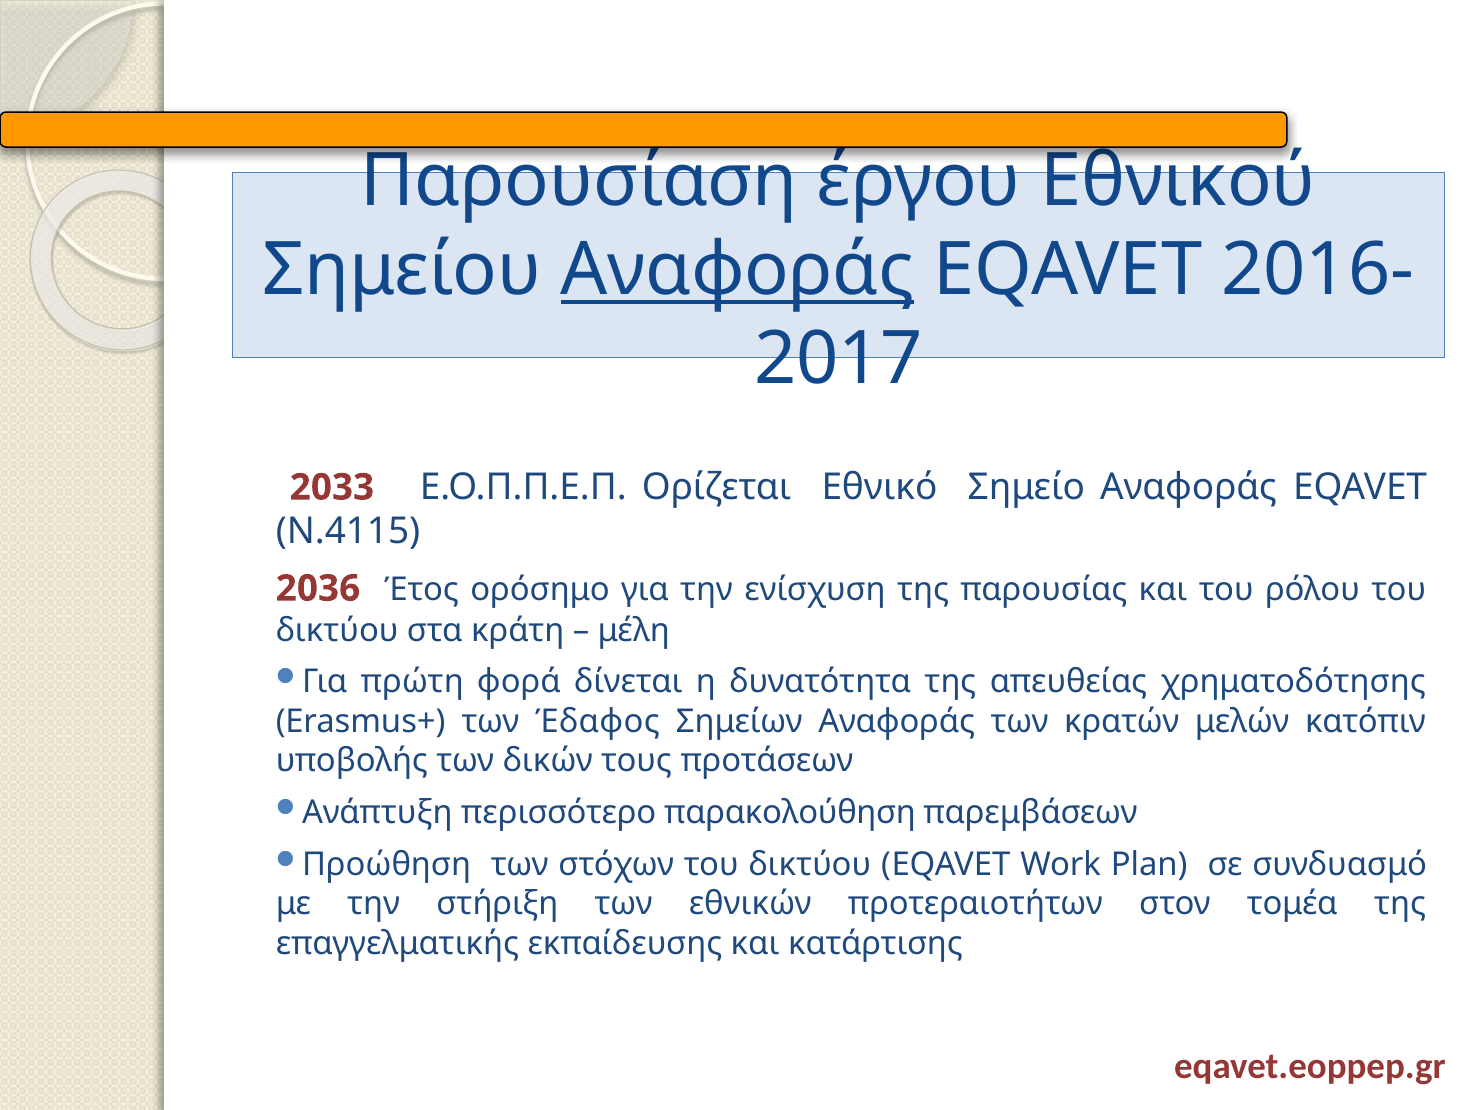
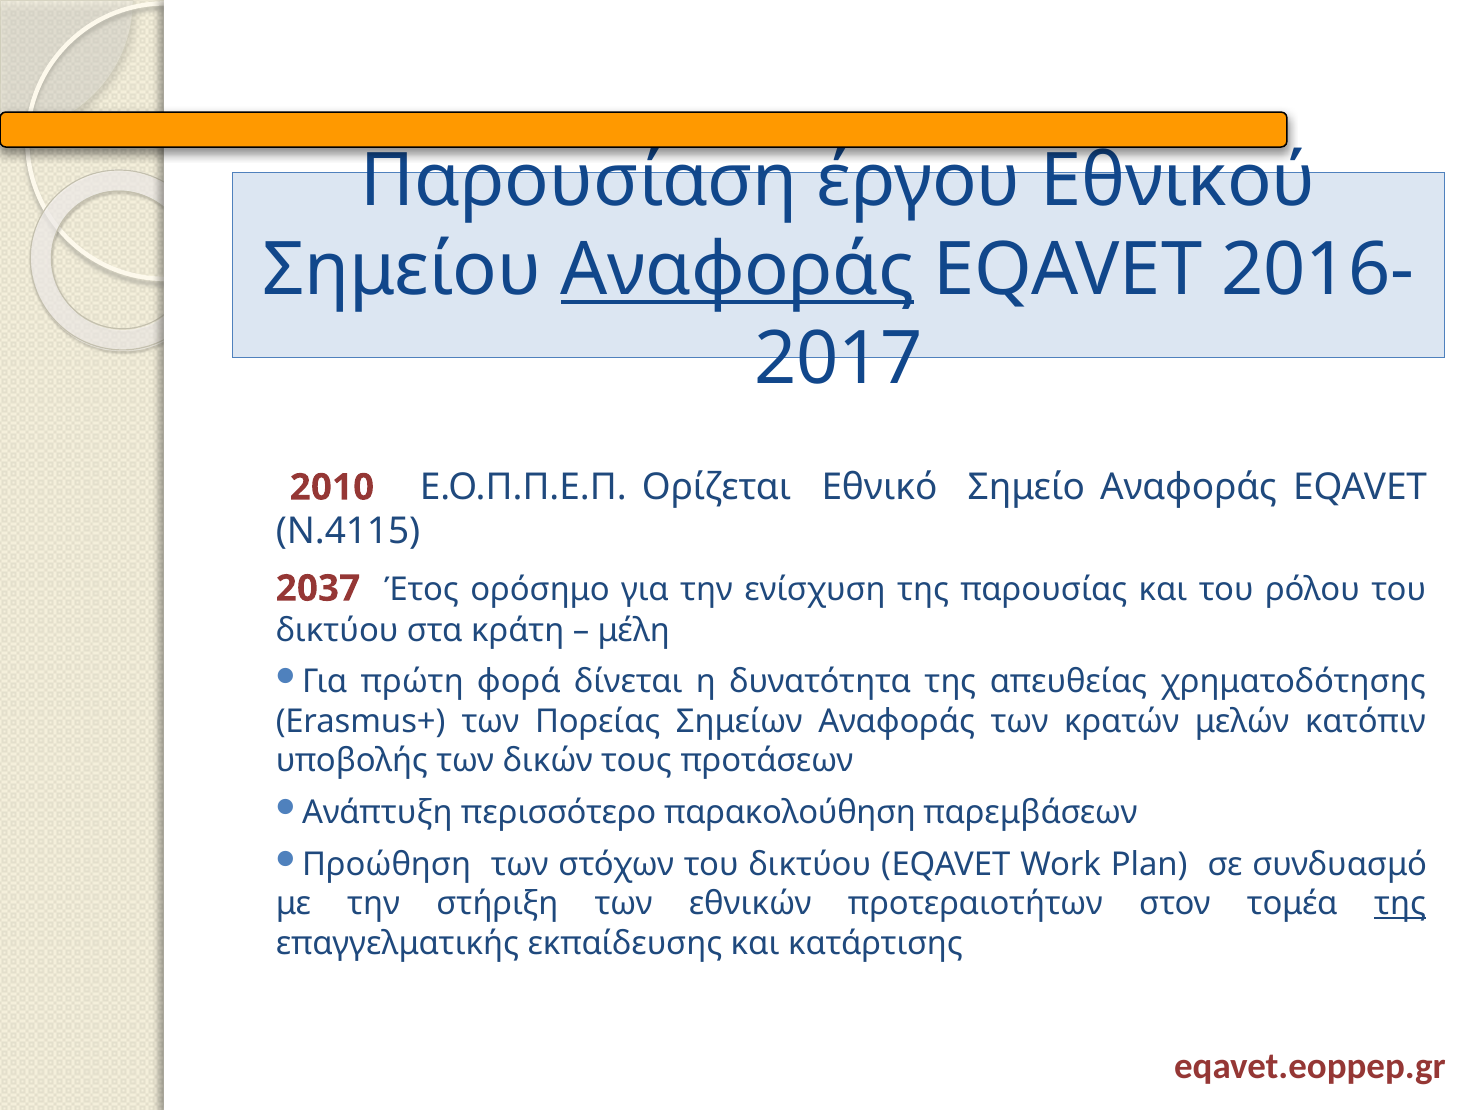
2033: 2033 -> 2010 (332, 487)
2036: 2036 -> 2037 (318, 588)
Έδαφος: Έδαφος -> Πορείας (598, 721)
της underline: none -> present (1400, 903)
